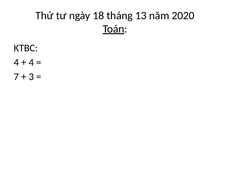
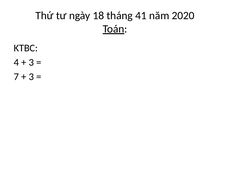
13: 13 -> 41 (141, 16)
4: 4 -> 3 (31, 63)
